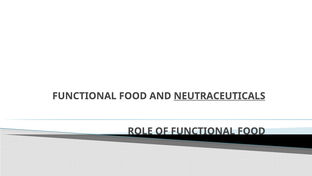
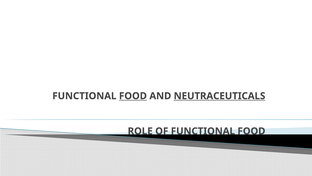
FOOD underline: none -> present (133, 96)
